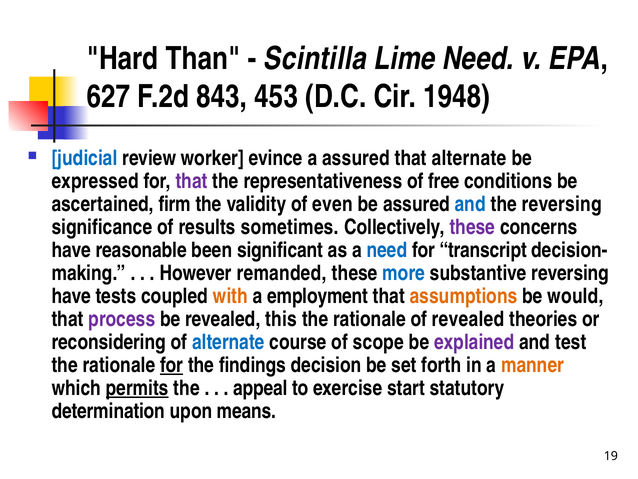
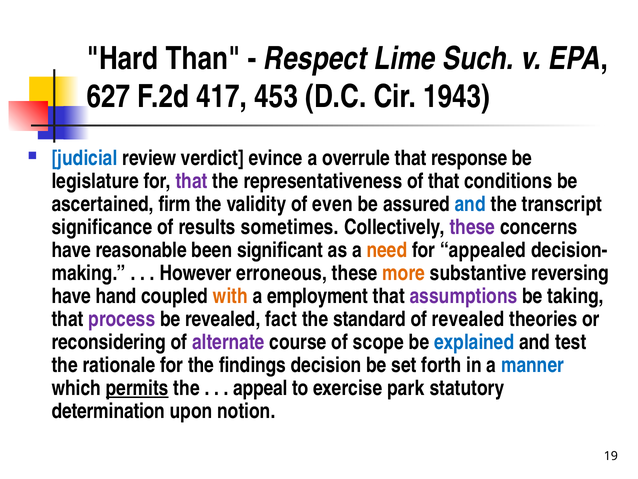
Scintilla: Scintilla -> Respect (315, 59)
Lime Need: Need -> Such (478, 59)
843: 843 -> 417 (222, 97)
1948: 1948 -> 1943 (457, 97)
worker: worker -> verdict (212, 158)
a assured: assured -> overrule (356, 158)
that alternate: alternate -> response (469, 158)
expressed: expressed -> legislature (95, 181)
of free: free -> that (444, 181)
the reversing: reversing -> transcript (562, 204)
need colour: blue -> orange (387, 250)
transcript: transcript -> appealed (483, 250)
remanded: remanded -> erroneous (282, 273)
more colour: blue -> orange (404, 273)
tests: tests -> hand (116, 296)
assumptions colour: orange -> purple (464, 296)
would: would -> taking (576, 296)
this: this -> fact (281, 319)
rationale: rationale -> standard (370, 319)
alternate colour: blue -> purple (228, 342)
explained colour: purple -> blue (474, 342)
for underline: present -> none (172, 365)
manner colour: orange -> blue (533, 365)
start: start -> park (406, 388)
means: means -> notion (246, 411)
